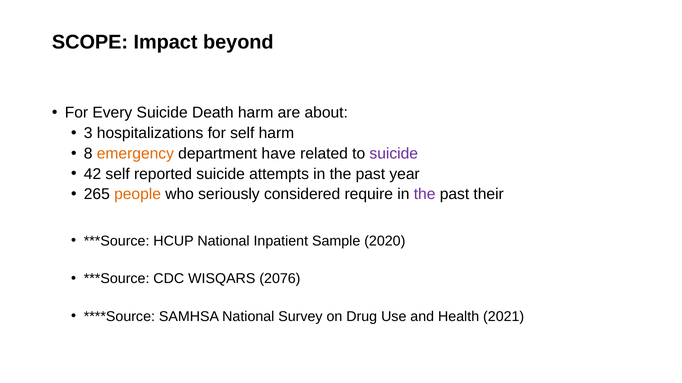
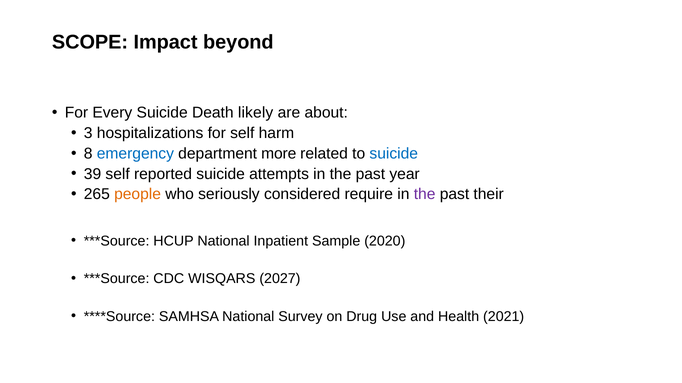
Death harm: harm -> likely (256, 113)
emergency colour: orange -> blue (135, 154)
have: have -> more (279, 154)
suicide colour: purple -> blue (394, 154)
42: 42 -> 39 (93, 174)
2076: 2076 -> 2027 (280, 279)
